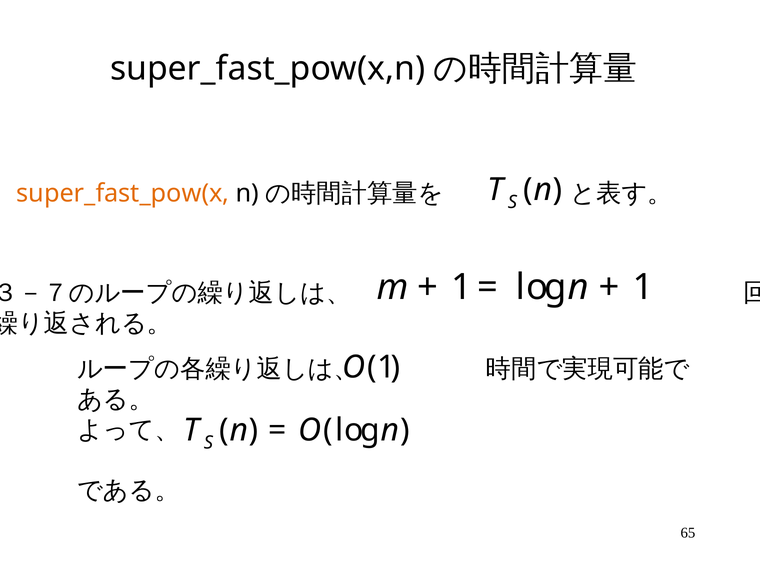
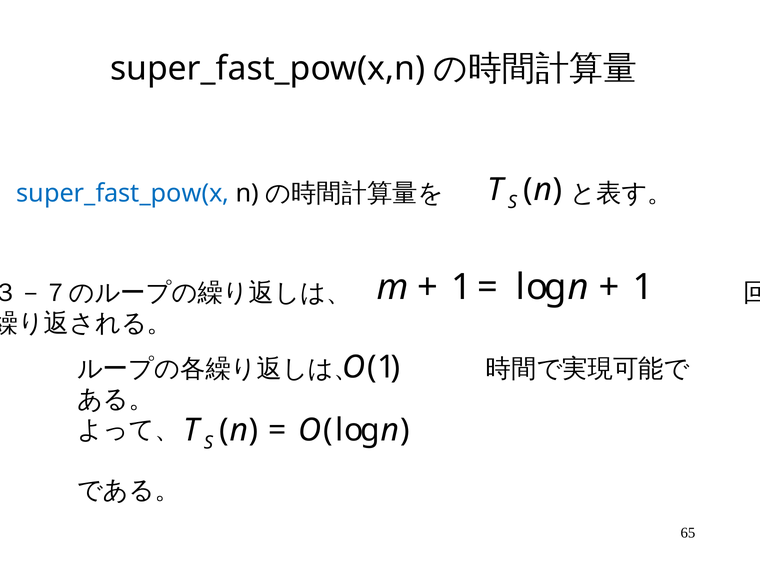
super_fast_pow(x colour: orange -> blue (123, 194)
